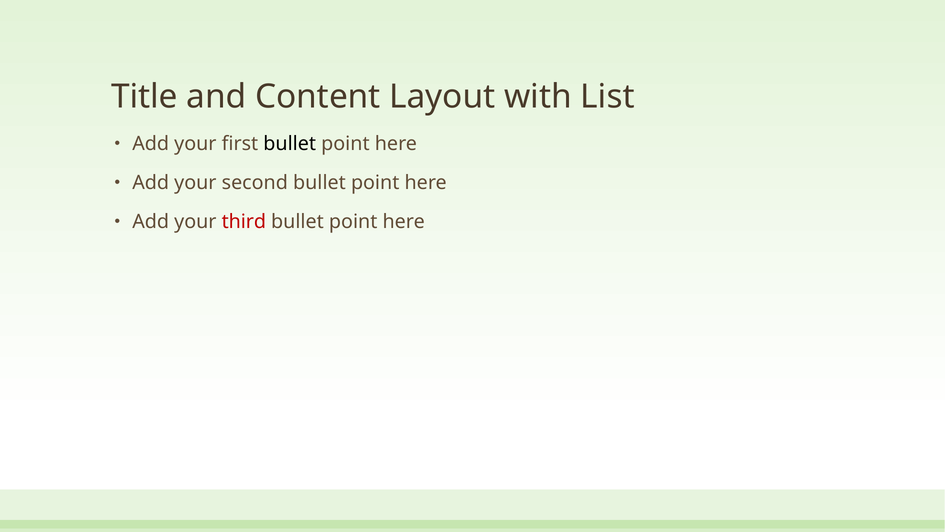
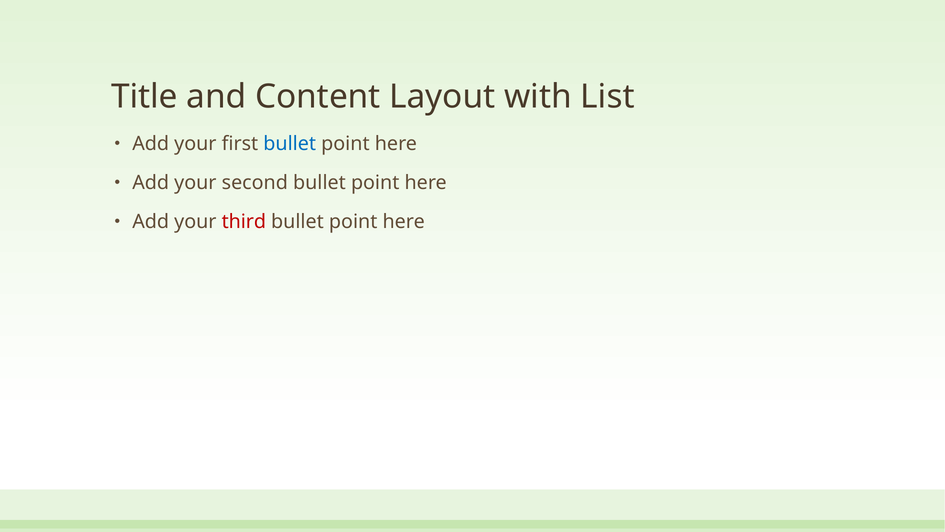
bullet colour: black -> blue (290, 144)
